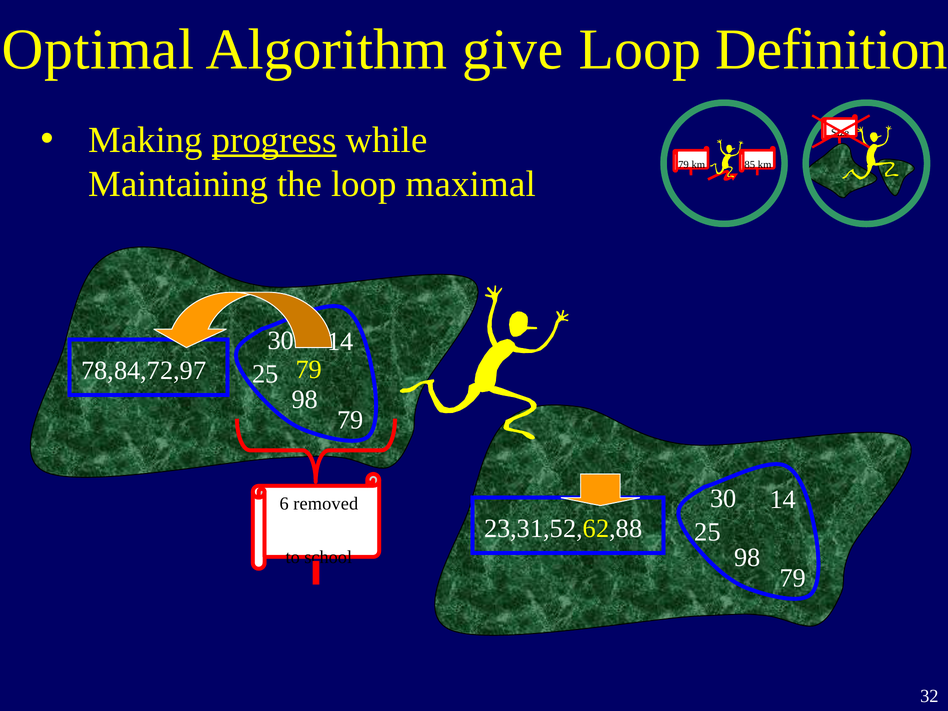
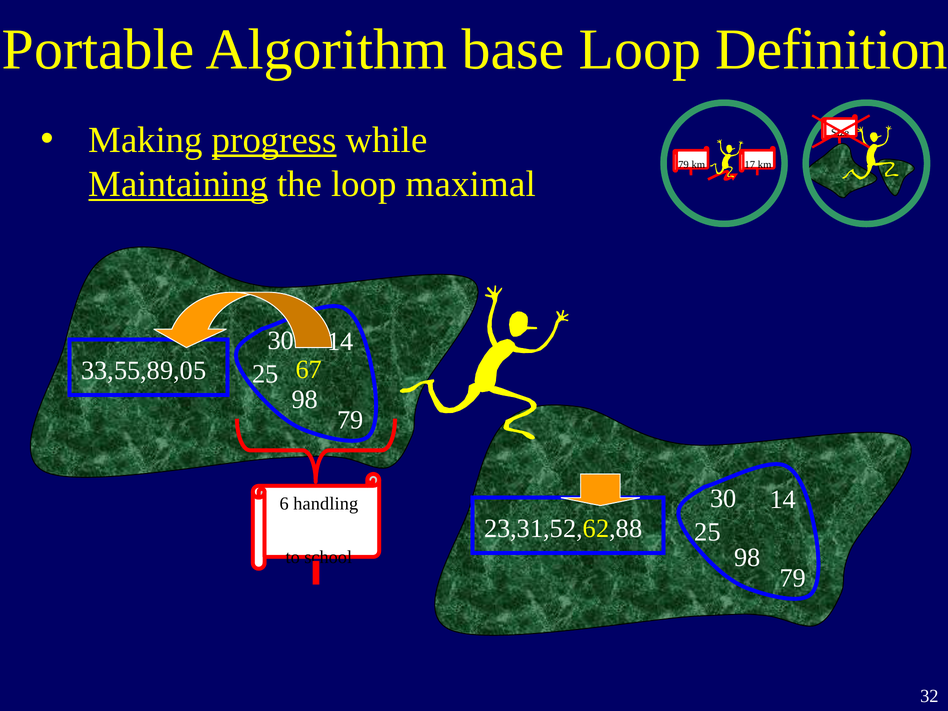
Optimal: Optimal -> Portable (98, 50)
give: give -> base (513, 50)
85: 85 -> 17 (750, 165)
Maintaining underline: none -> present (178, 184)
78,84,72,97: 78,84,72,97 -> 33,55,89,05 (144, 371)
79: 79 -> 67 (309, 370)
removed: removed -> handling (326, 504)
